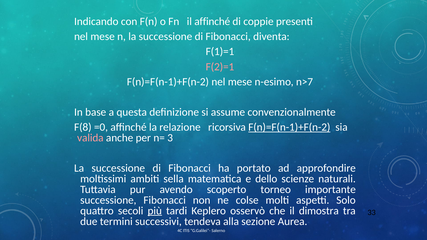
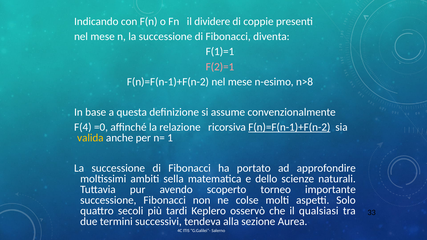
il affinché: affinché -> dividere (212, 21)
n>7: n>7 -> n>8 (305, 82)
F(8: F(8 -> F(4 (83, 127)
valida colour: pink -> yellow (90, 138)
3: 3 -> 1 (170, 138)
più underline: present -> none (155, 211)
dimostra: dimostra -> qualsiasi (319, 211)
